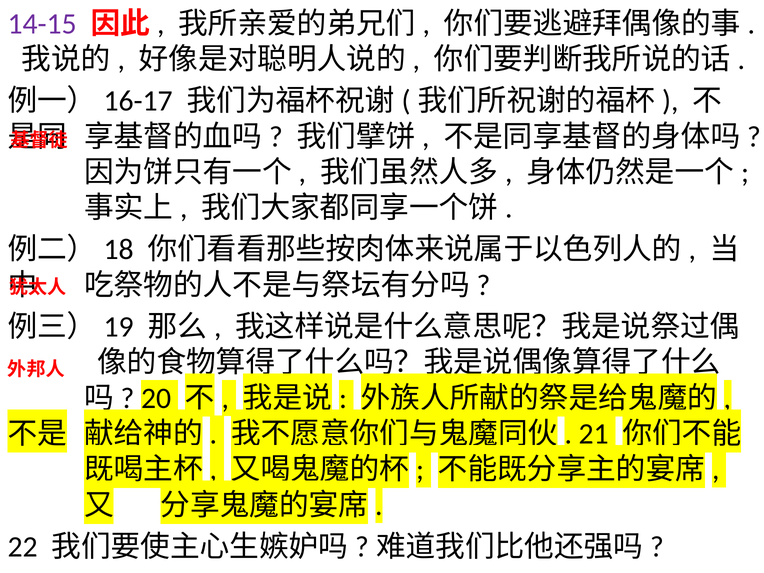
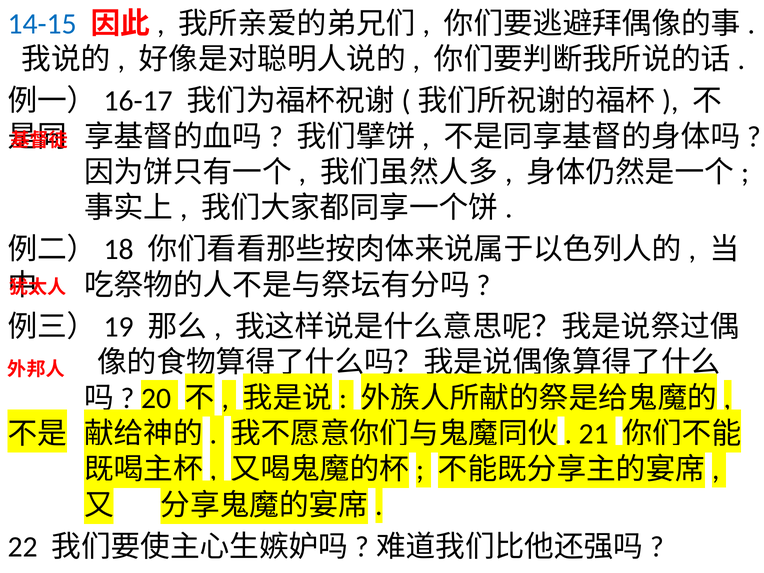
14-15 colour: purple -> blue (42, 24)
